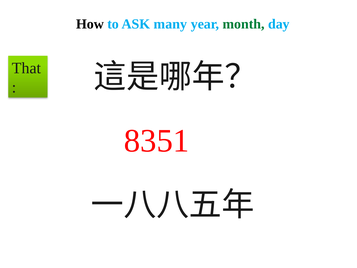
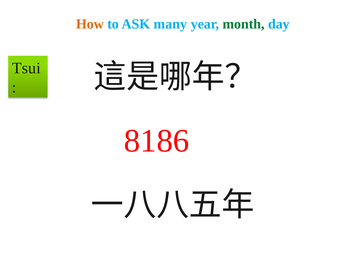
How colour: black -> orange (90, 24)
That: That -> Tsui (26, 68)
8351: 8351 -> 8186 (157, 141)
